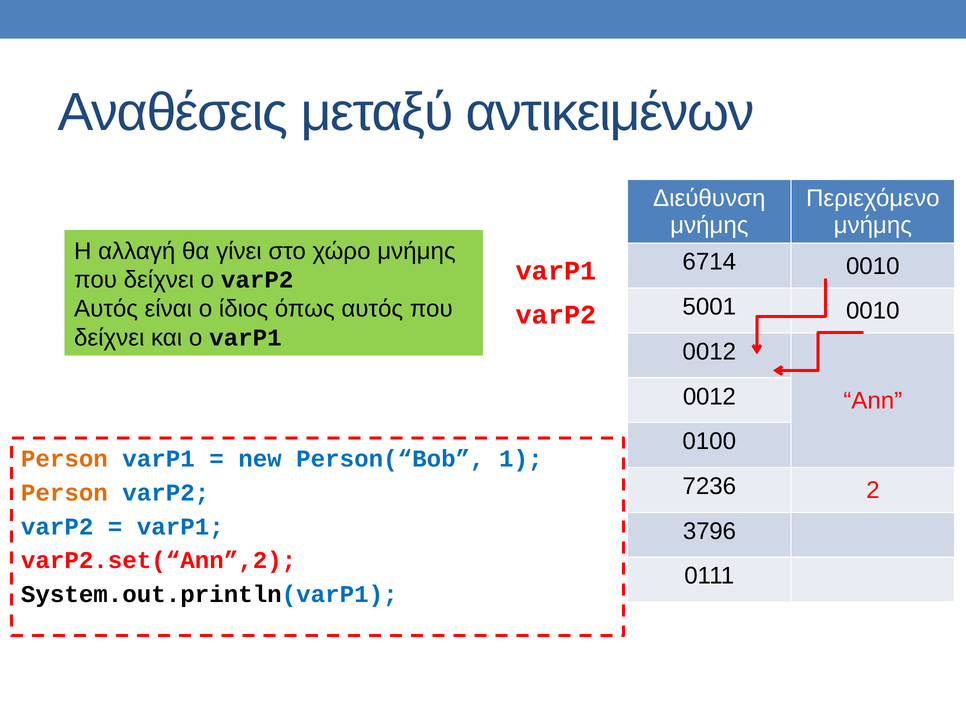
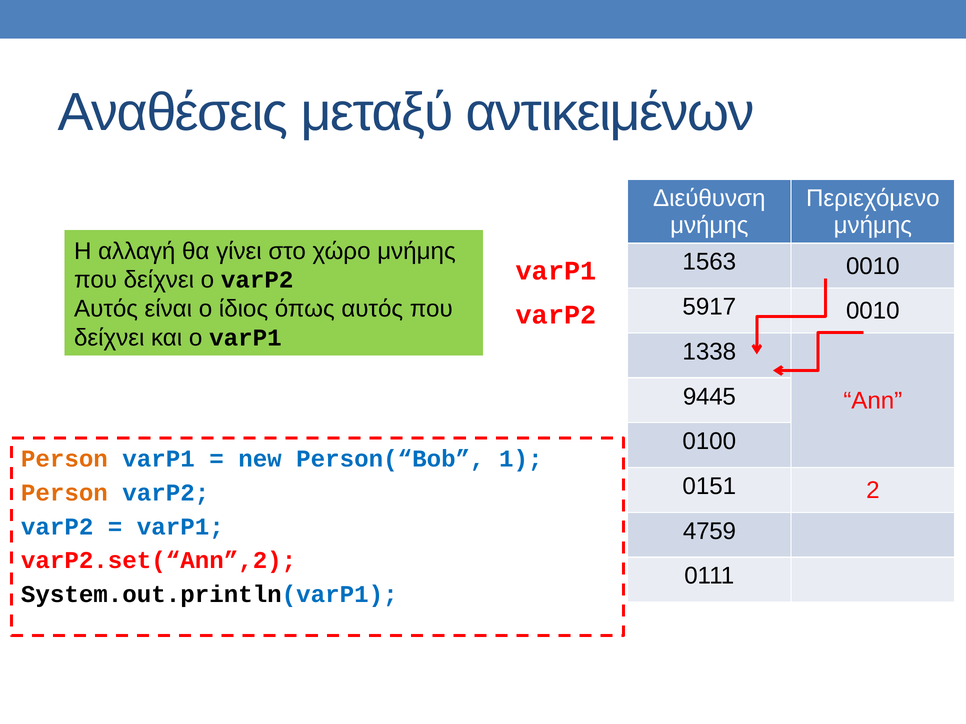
6714: 6714 -> 1563 (709, 262)
5001: 5001 -> 5917 (709, 307)
0012: 0012 -> 1338 (709, 352)
0012: 0012 -> 9445 (709, 397)
7236: 7236 -> 0151 (709, 487)
3796: 3796 -> 4759 (709, 531)
